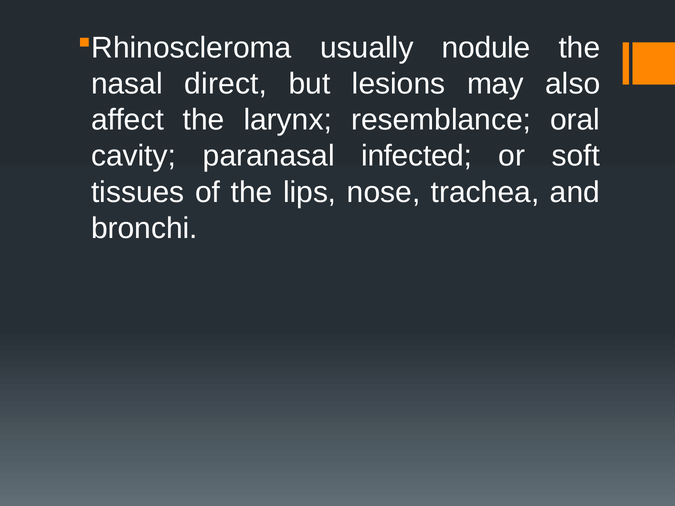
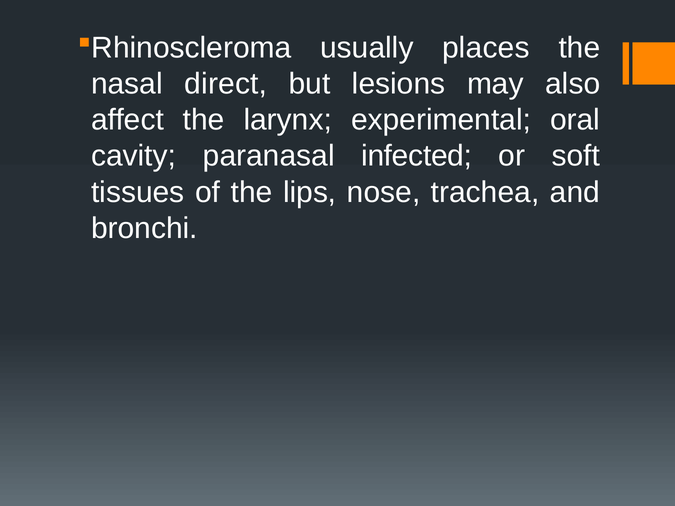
nodule: nodule -> places (486, 48)
resemblance: resemblance -> experimental (441, 120)
